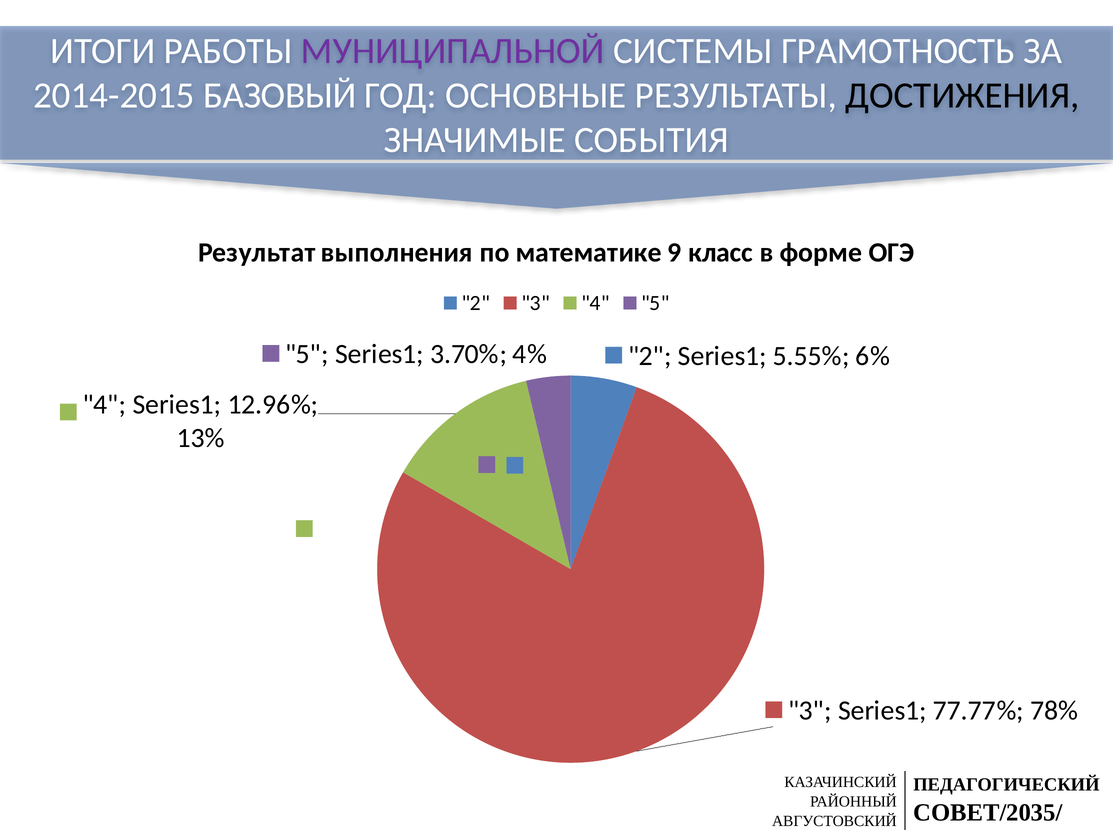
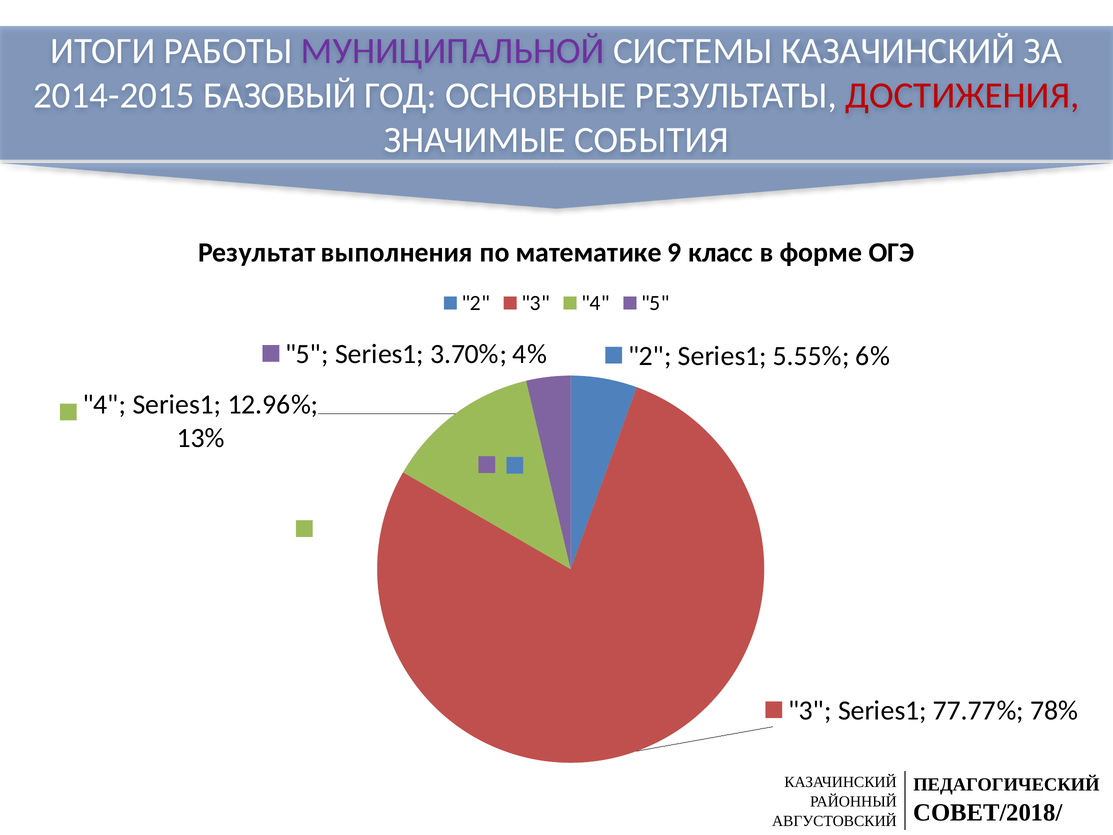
СИСТЕМЫ ГРАМОТНОСТЬ: ГРАМОТНОСТЬ -> КАЗАЧИНСКИЙ (898, 51)
ДОСТИЖЕНИЯ colour: black -> red (962, 95)
СОВЕТ/2035/: СОВЕТ/2035/ -> СОВЕТ/2018/ (988, 812)
